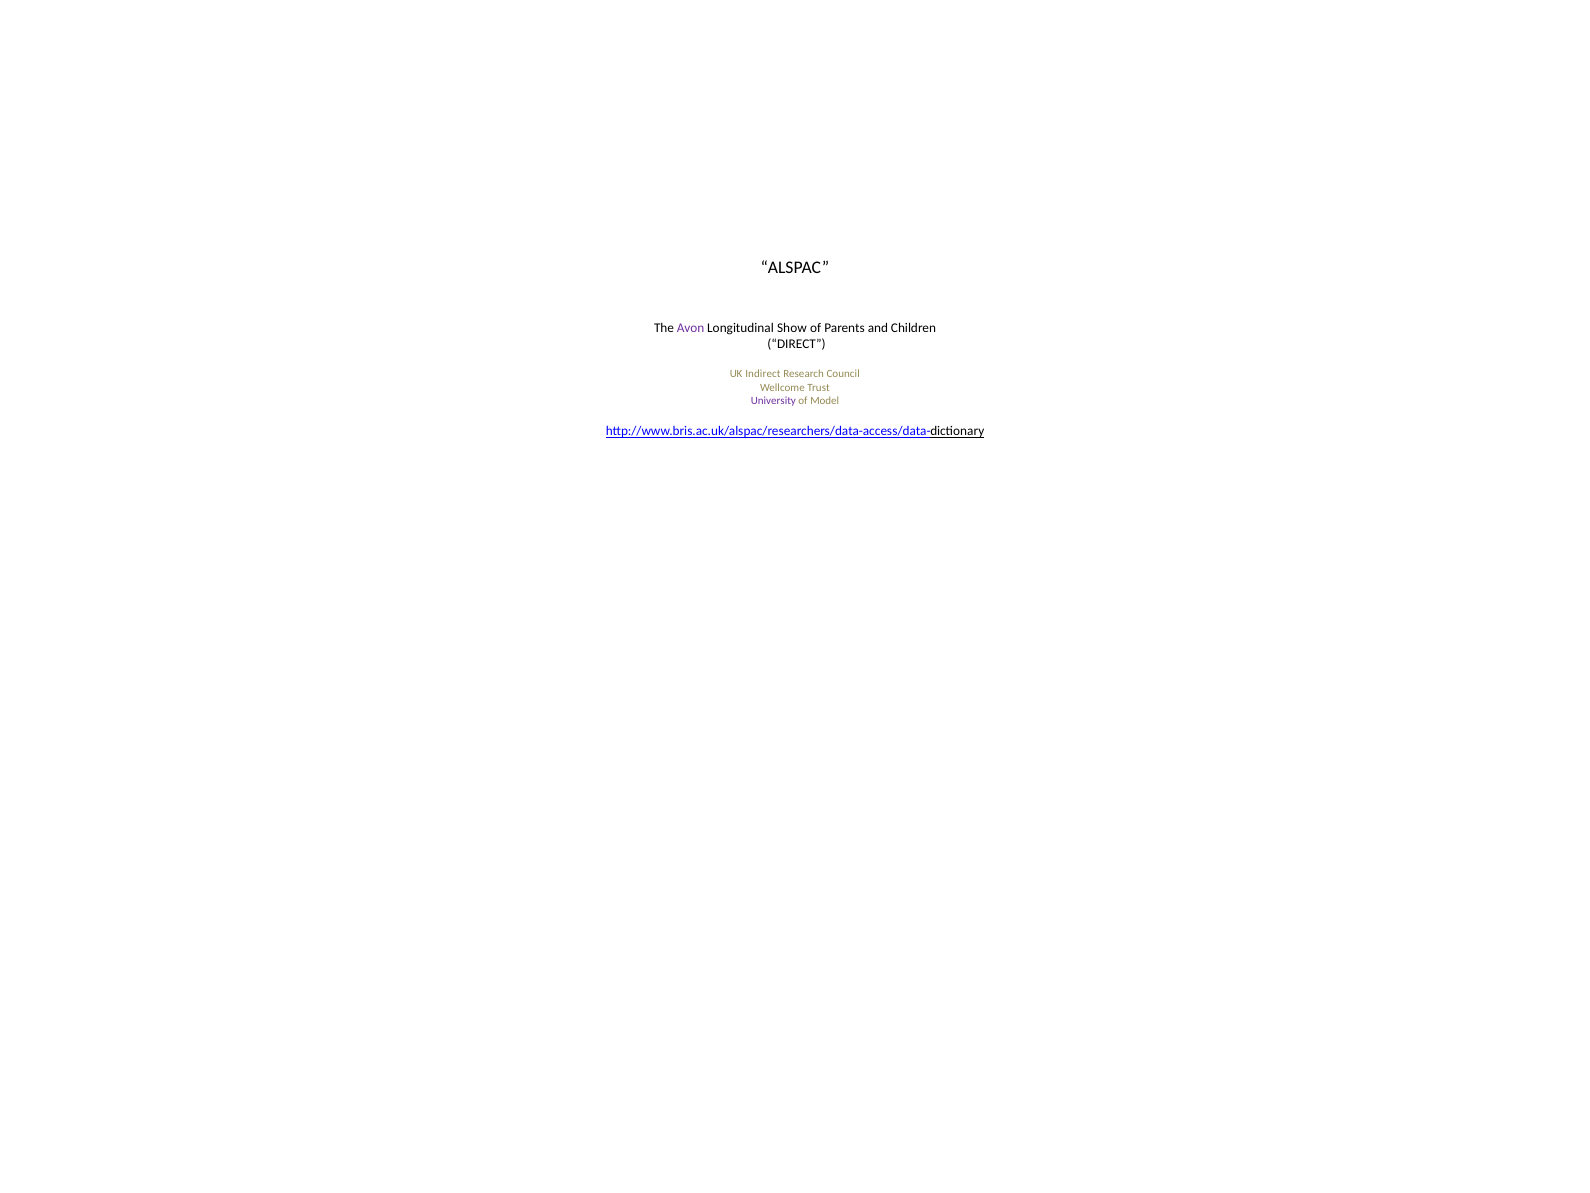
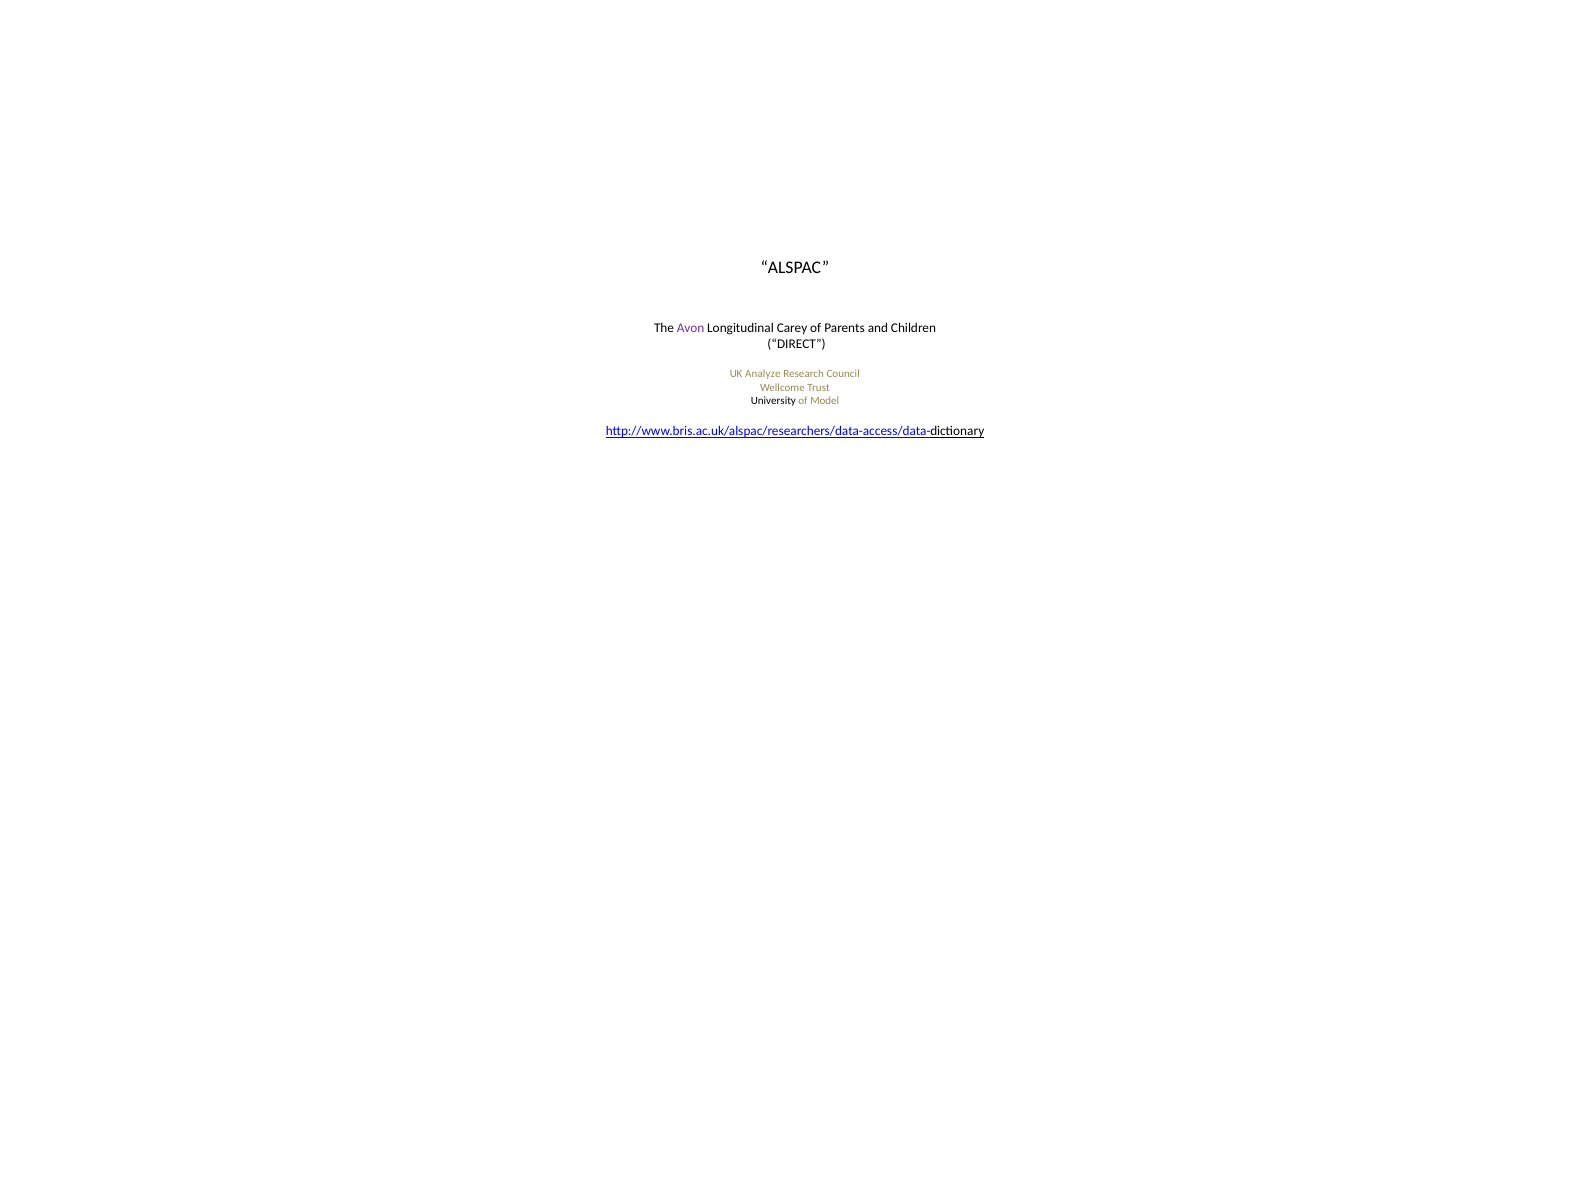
Show: Show -> Carey (792, 328)
Indirect: Indirect -> Analyze (763, 374)
University colour: purple -> black (773, 401)
